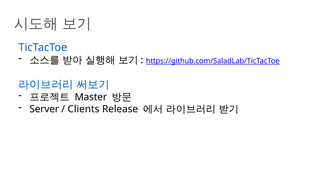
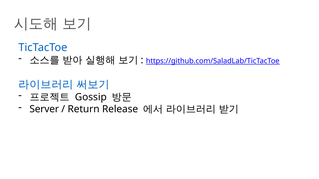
Master: Master -> Gossip (91, 97)
Clients: Clients -> Return (84, 109)
